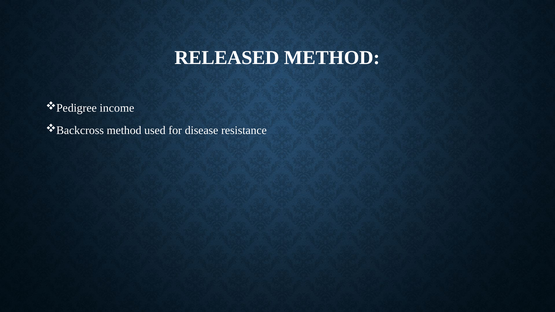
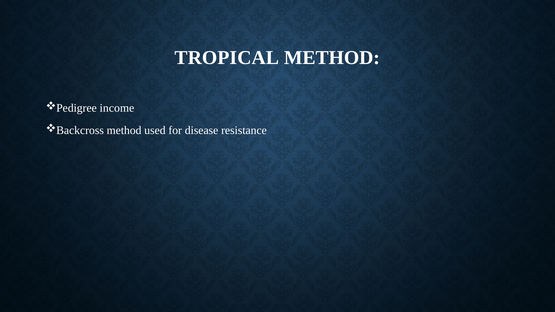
RELEASED: RELEASED -> TROPICAL (227, 58)
